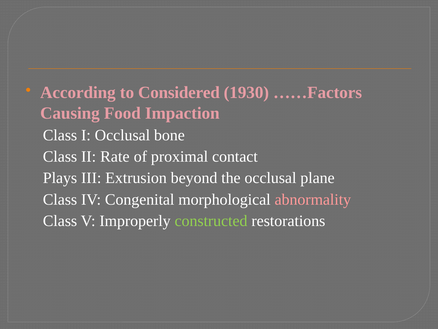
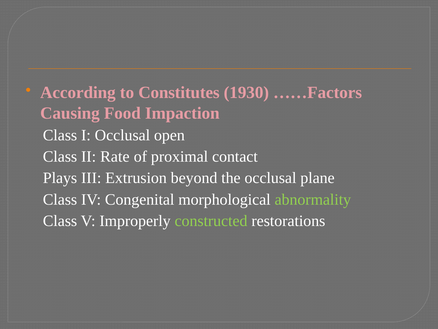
Considered: Considered -> Constitutes (179, 92)
bone: bone -> open (169, 135)
abnormality colour: pink -> light green (313, 199)
